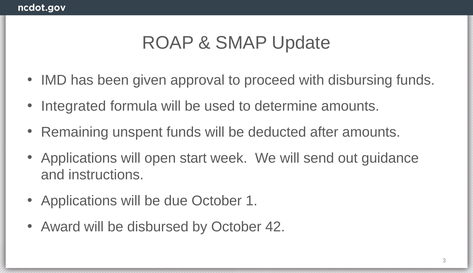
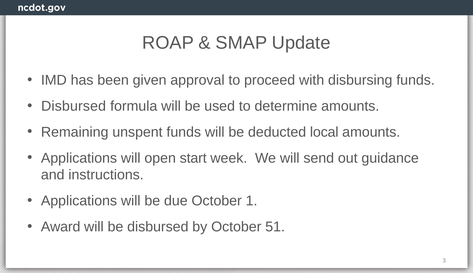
Integrated: Integrated -> Disbursed (74, 106)
after: after -> local (324, 132)
42: 42 -> 51 (275, 227)
